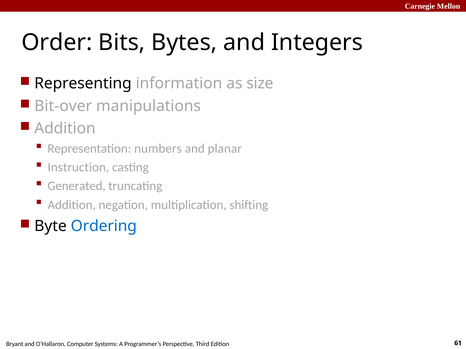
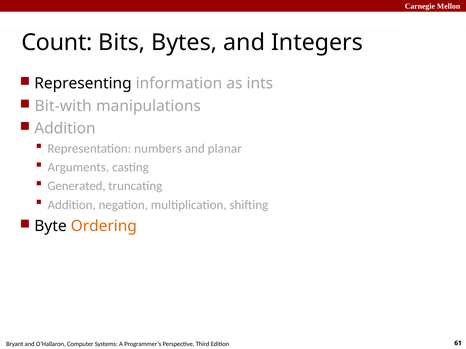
Order: Order -> Count (57, 42)
size: size -> ints (260, 84)
Bit-over: Bit-over -> Bit-with (63, 106)
Instruction: Instruction -> Arguments (78, 168)
Ordering colour: blue -> orange (104, 226)
